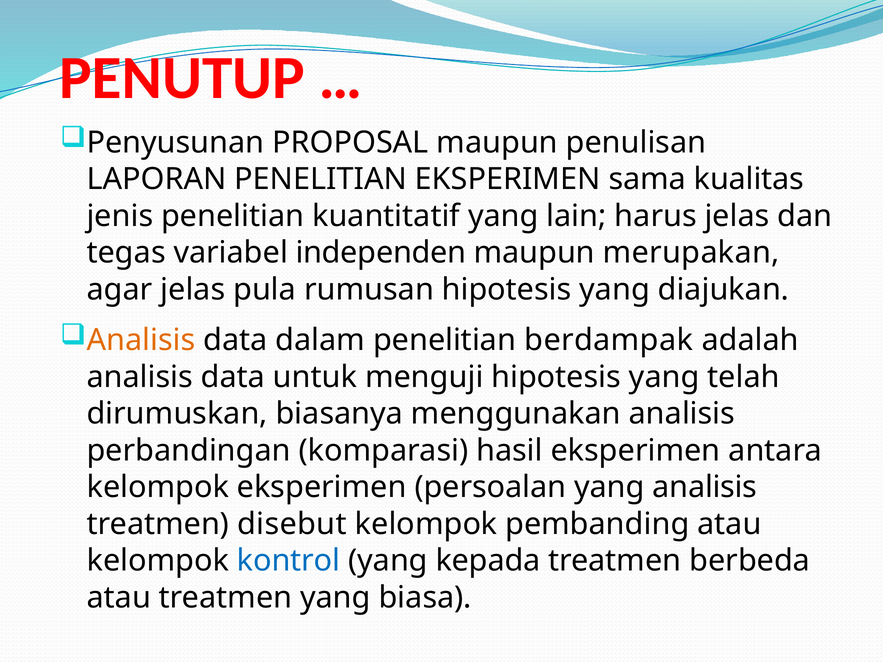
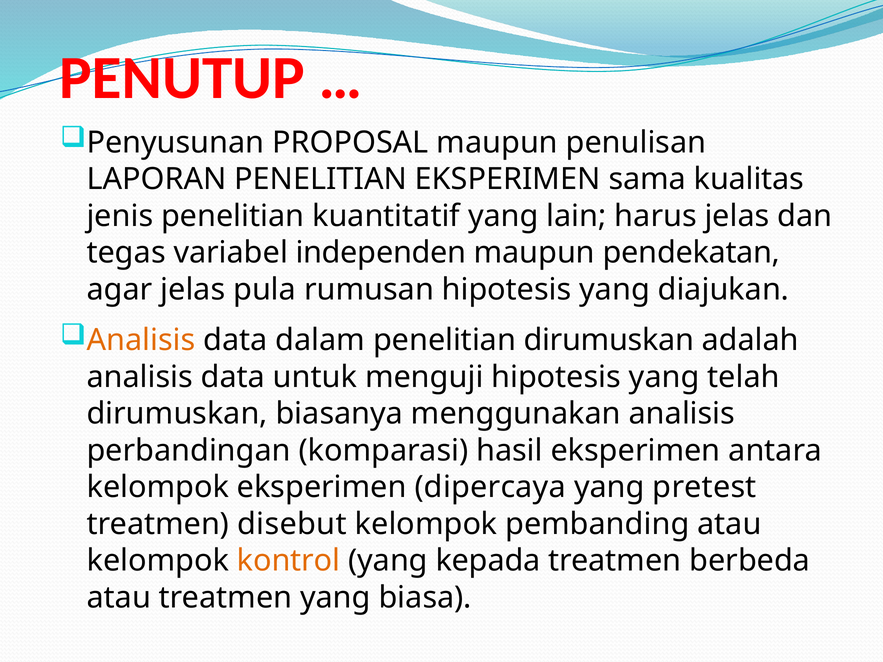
merupakan: merupakan -> pendekatan (691, 253)
penelitian berdampak: berdampak -> dirumuskan (609, 340)
persoalan: persoalan -> dipercaya (490, 487)
yang analisis: analisis -> pretest (705, 487)
kontrol colour: blue -> orange (289, 561)
